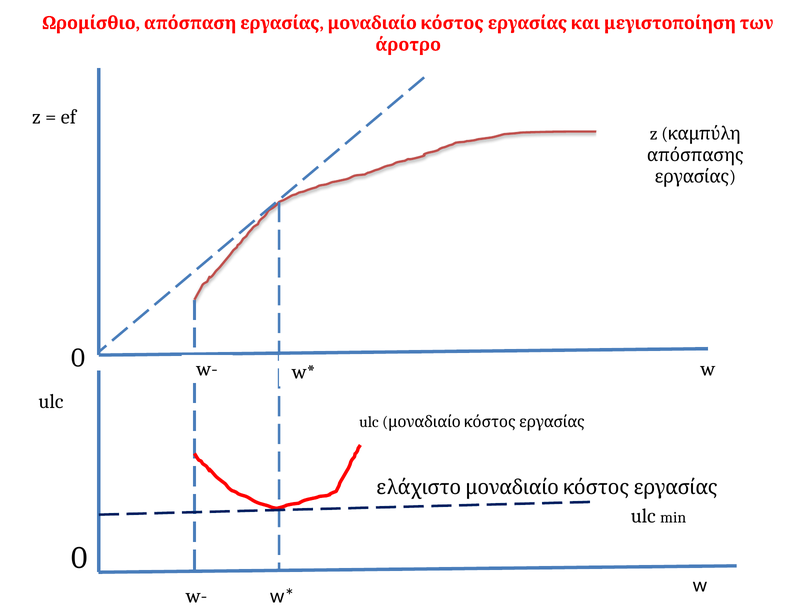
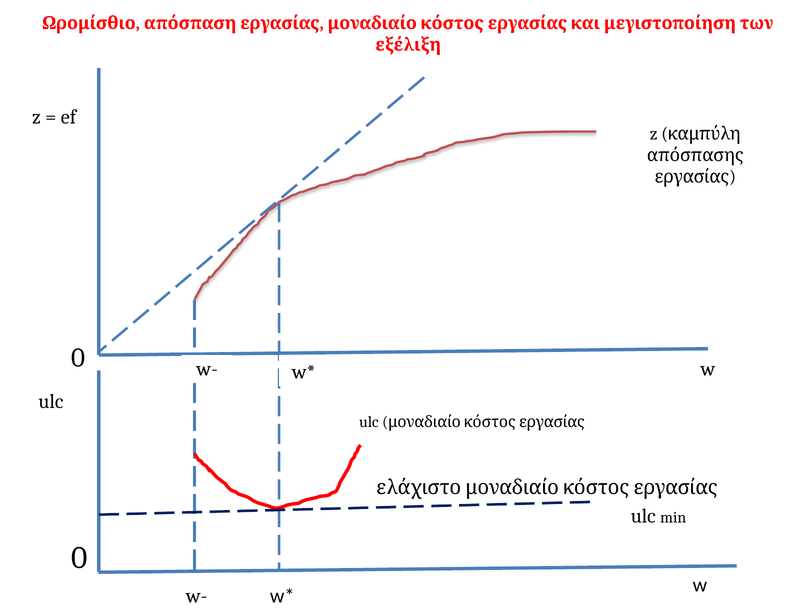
άροτρο: άροτρο -> εξέλιξη (408, 45)
